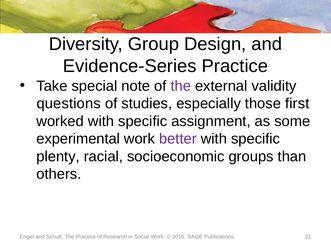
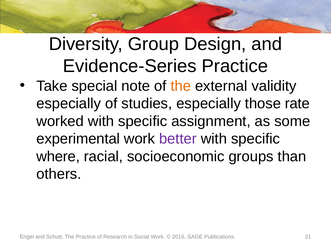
the colour: purple -> orange (181, 86)
questions: questions -> especially (69, 104)
first: first -> rate (297, 104)
plenty: plenty -> where (58, 157)
